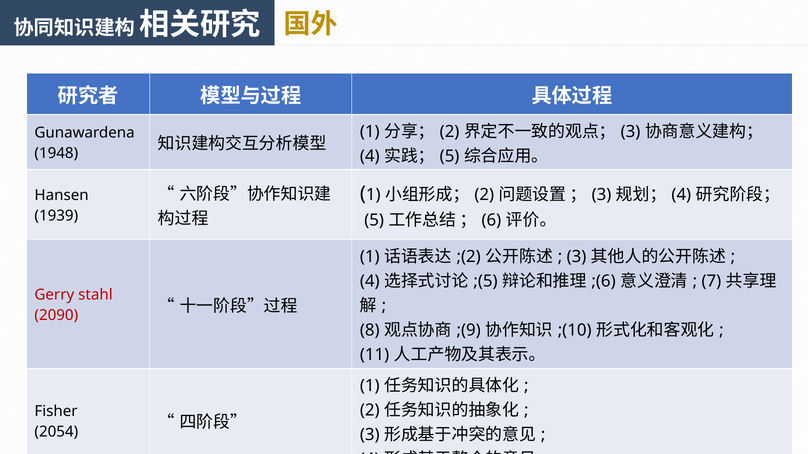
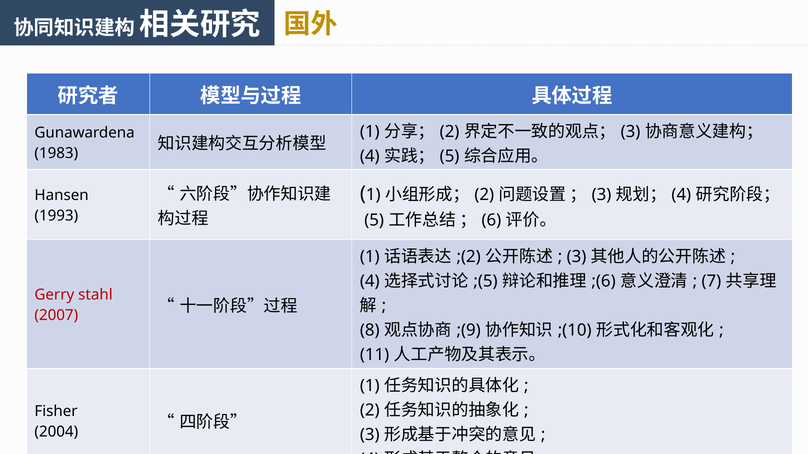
1948: 1948 -> 1983 (56, 153)
1939: 1939 -> 1993 (56, 216)
2090: 2090 -> 2007 (56, 316)
2054: 2054 -> 2004 (56, 432)
